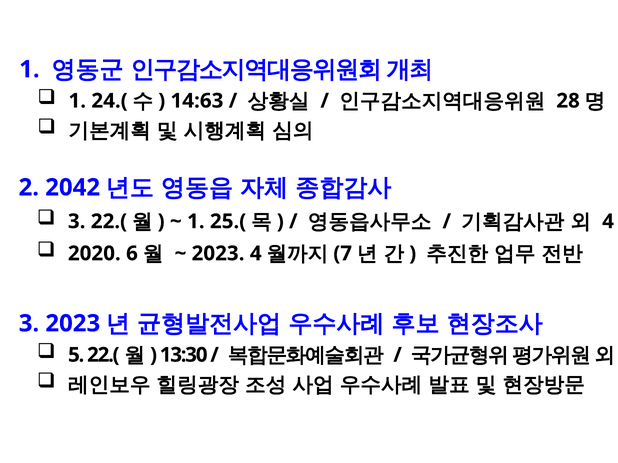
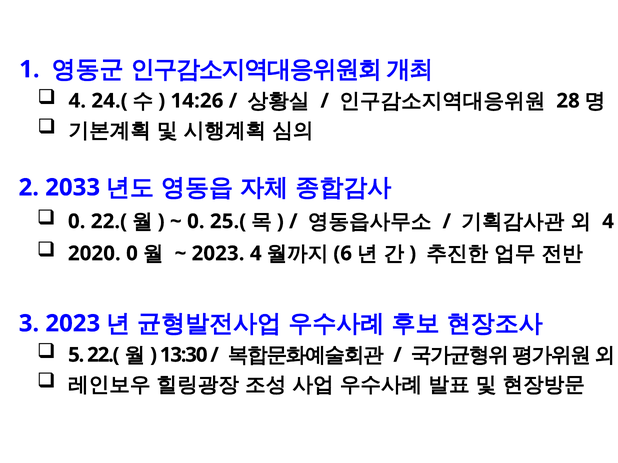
1: 1 -> 4 (77, 101)
14:63: 14:63 -> 14:26 (197, 101)
2042: 2042 -> 2033 (73, 188)
3: 3 -> 0 (77, 222)
1: 1 -> 0 (196, 222)
2020 6: 6 -> 0 (132, 254)
7: 7 -> 6 (343, 254)
